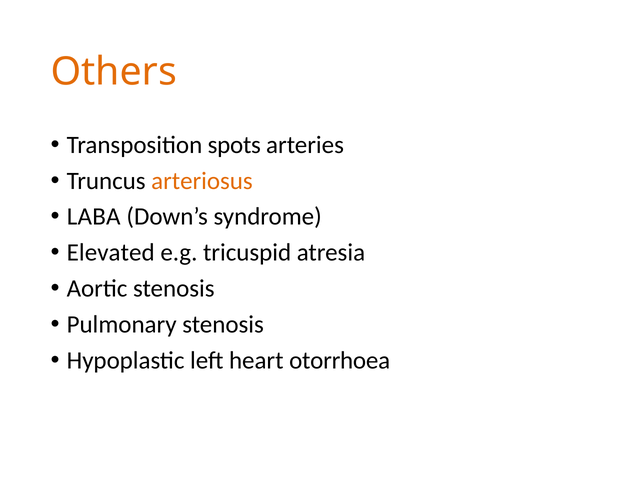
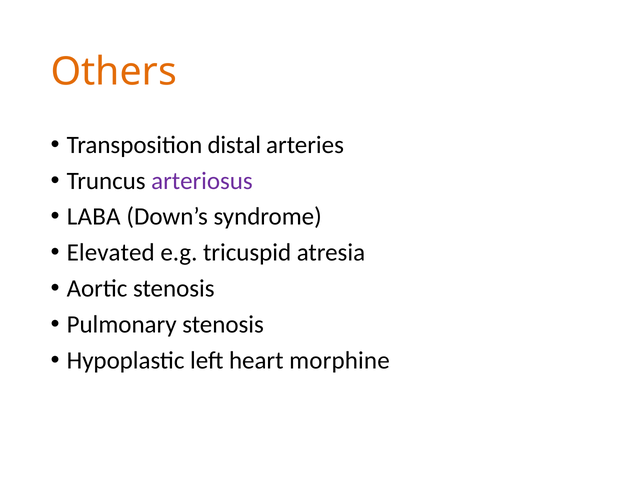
spots: spots -> distal (234, 145)
arteriosus colour: orange -> purple (202, 181)
otorrhoea: otorrhoea -> morphine (339, 361)
